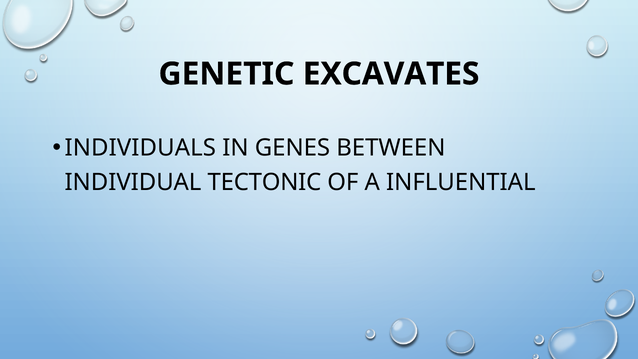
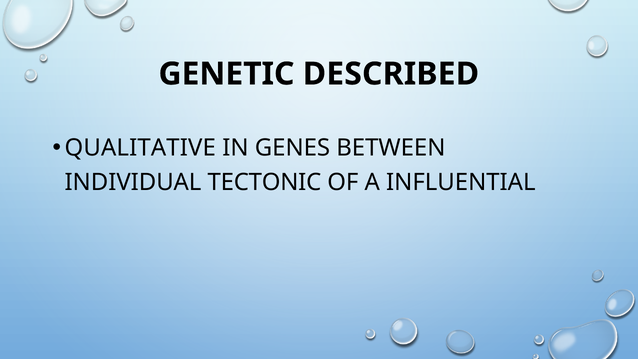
EXCAVATES: EXCAVATES -> DESCRIBED (391, 74)
INDIVIDUALS: INDIVIDUALS -> QUALITATIVE (140, 148)
